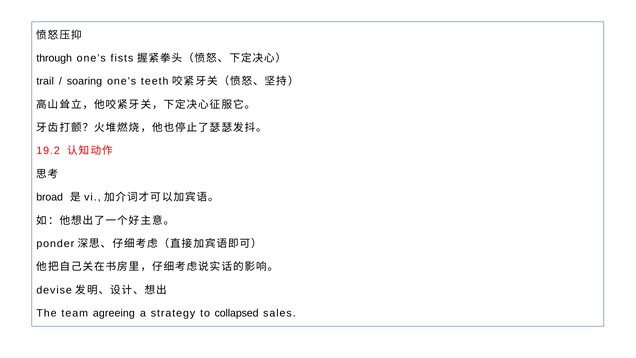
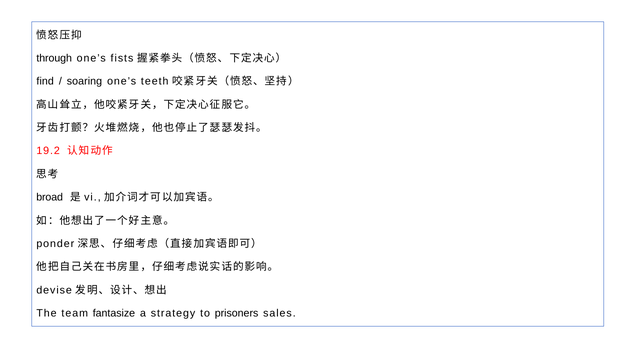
trail: trail -> find (45, 81)
agreeing: agreeing -> fantasize (114, 313)
collapsed: collapsed -> prisoners (237, 313)
